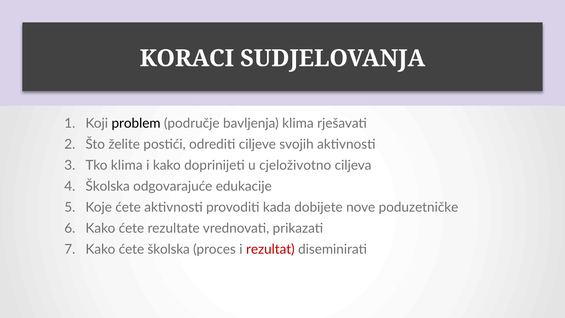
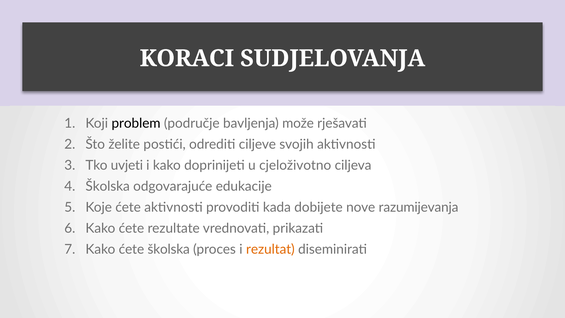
bavljenja klima: klima -> može (298, 123)
Tko klima: klima -> uvjeti (127, 165)
poduzetničke: poduzetničke -> razumijevanja (419, 207)
rezultat colour: red -> orange (270, 249)
